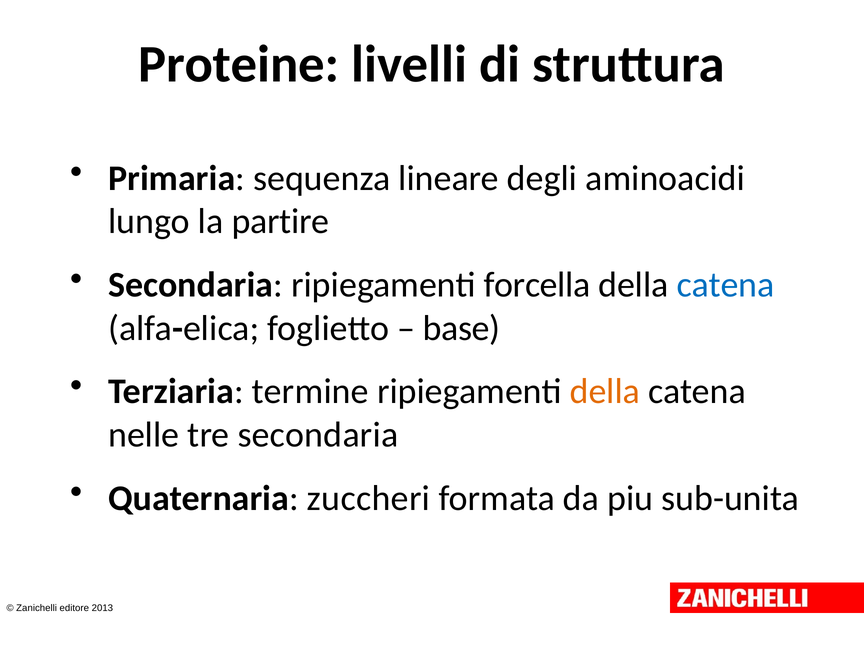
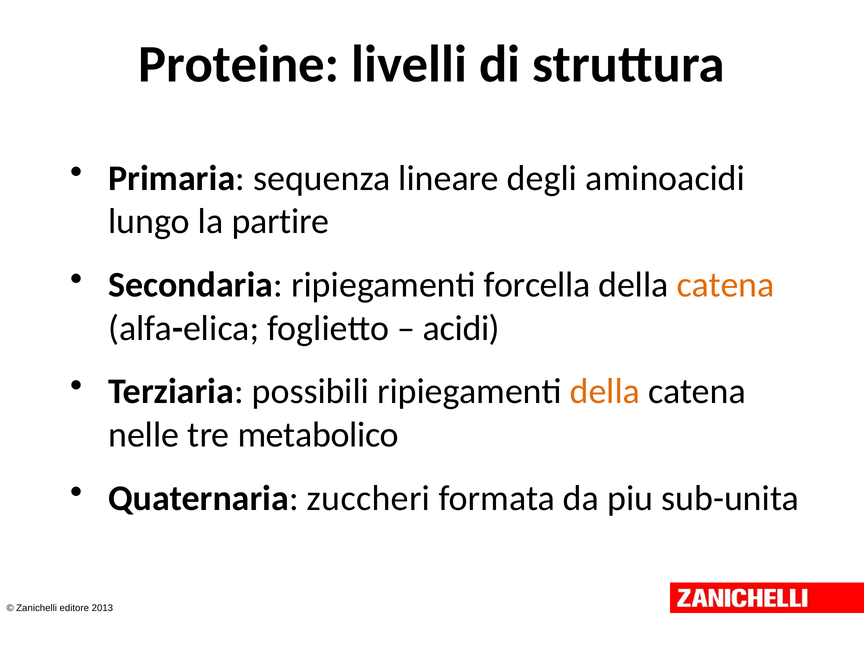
catena colour: blue -> orange (726, 285)
base: base -> acidi (461, 328)
termine: termine -> possibili (310, 392)
tre secondaria: secondaria -> metabolico (318, 435)
